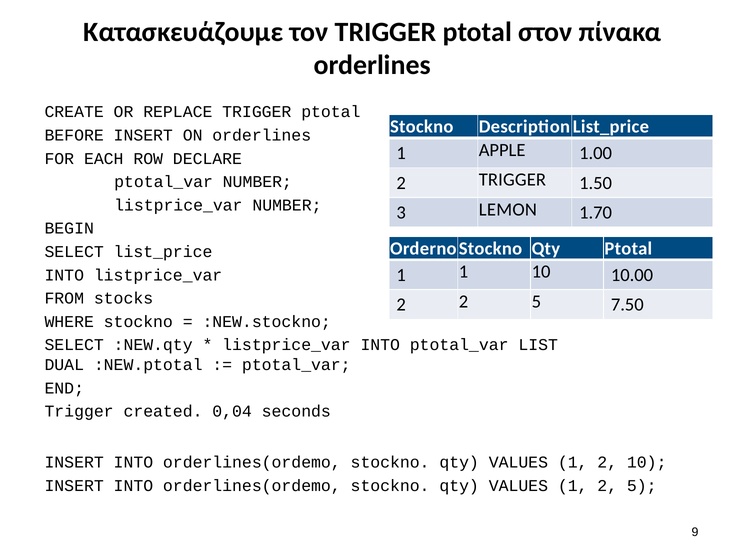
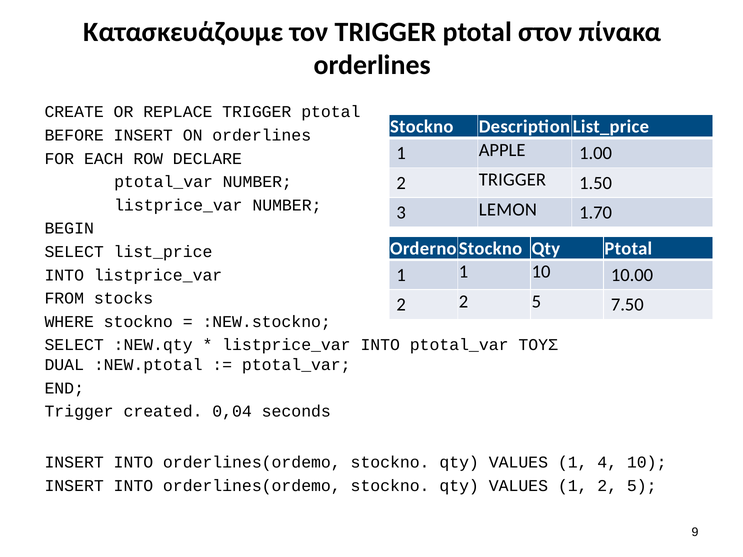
LIST: LIST -> ΤΟΥΣ (538, 345)
2: 2 -> 4 (607, 463)
